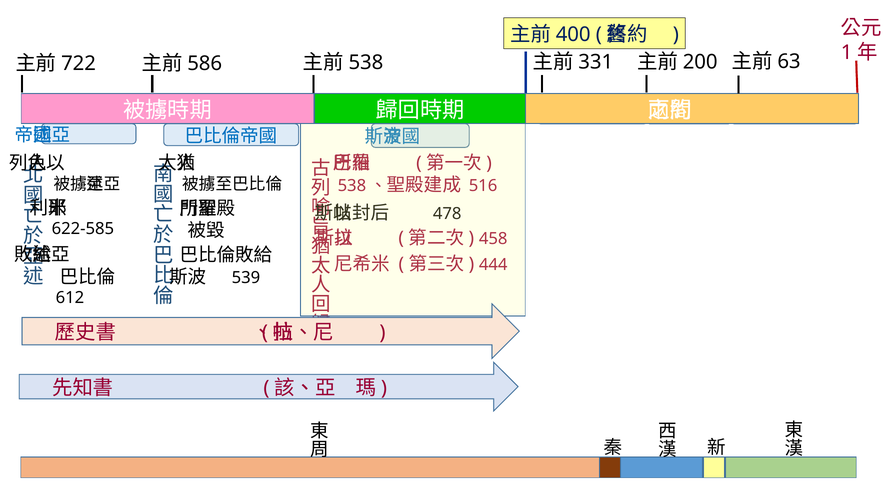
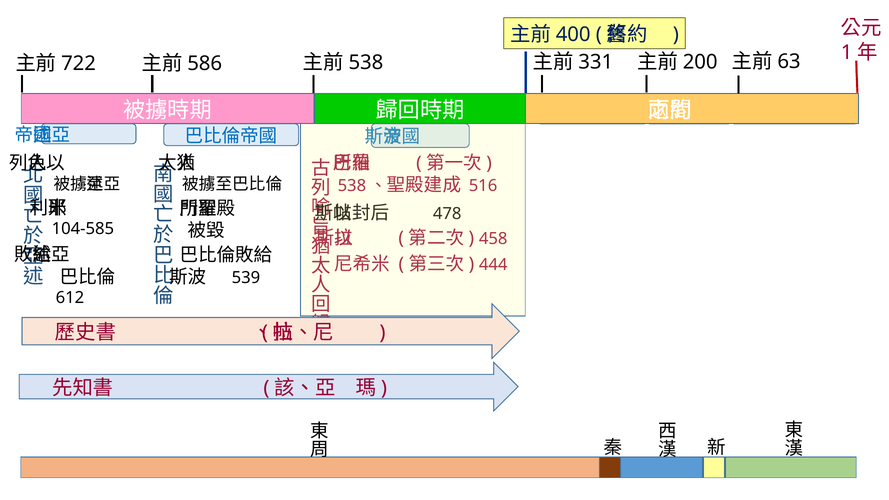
622-585: 622-585 -> 104-585 (83, 229)
